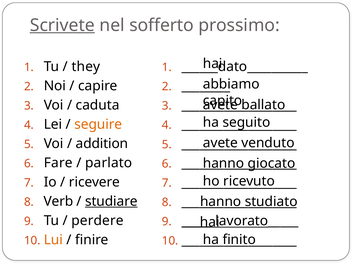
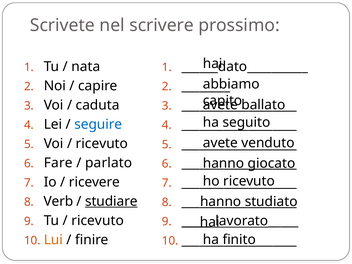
Scrivete underline: present -> none (62, 25)
sofferto: sofferto -> scrivere (162, 25)
they: they -> nata (86, 67)
seguire colour: orange -> blue (98, 124)
addition: addition -> ricevuto (102, 144)
perdere: perdere -> ricevuto (98, 220)
